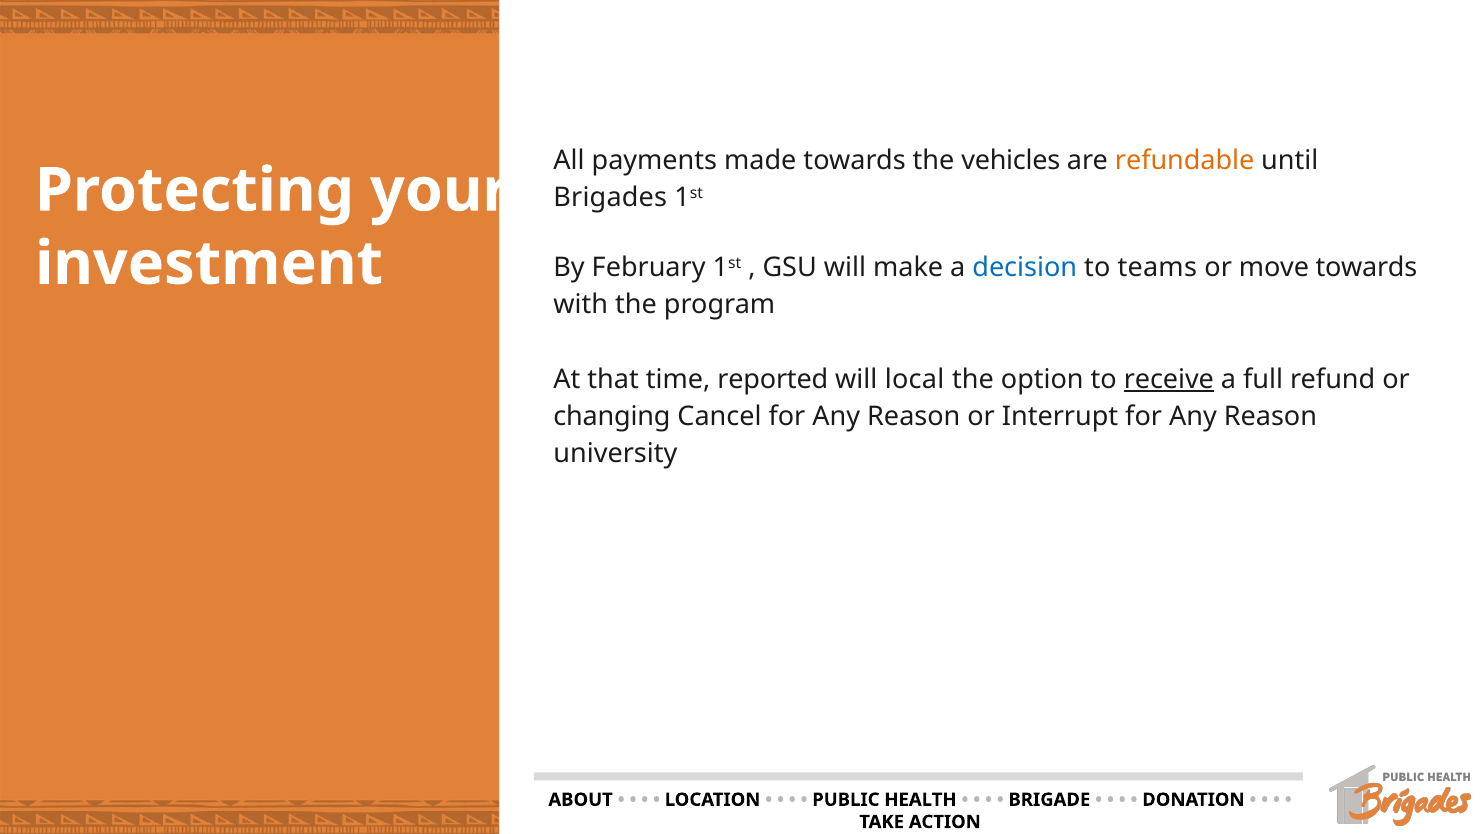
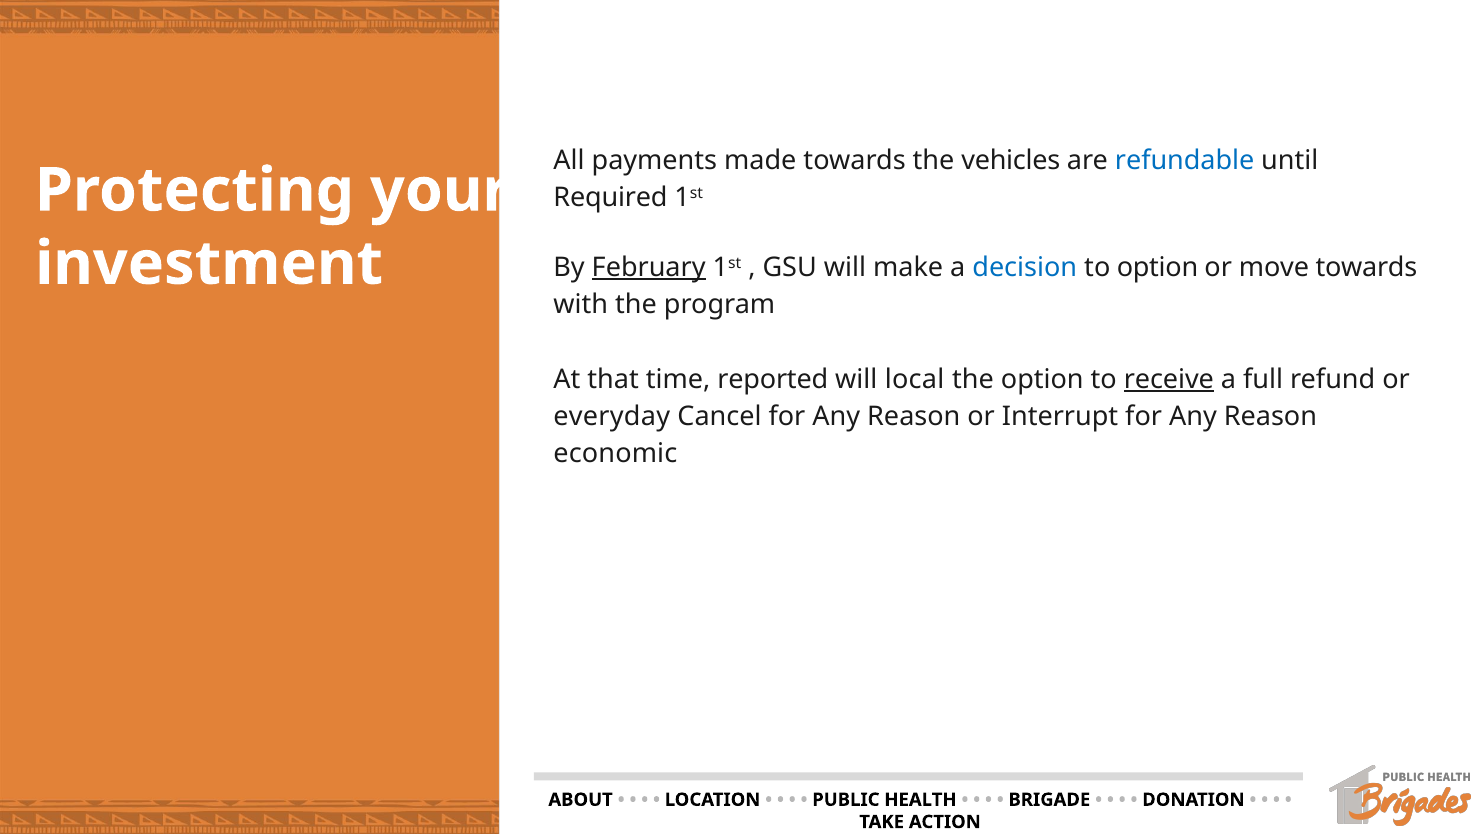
refundable colour: orange -> blue (1185, 160)
Brigades: Brigades -> Required (610, 197)
February underline: none -> present (649, 267)
to teams: teams -> option (1158, 267)
changing: changing -> everyday (612, 416)
university: university -> economic (615, 454)
